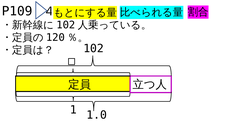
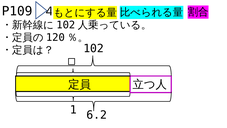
1.0: 1.0 -> 6.2 (97, 115)
